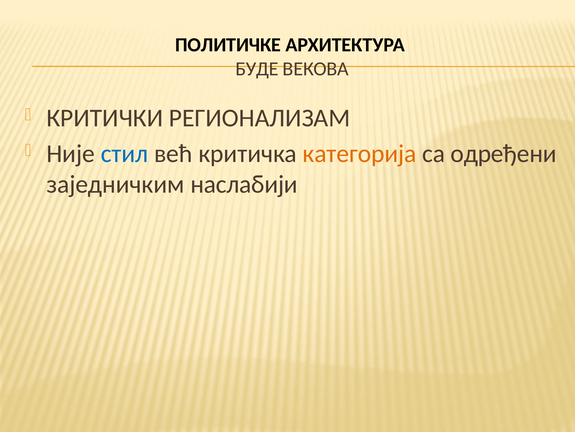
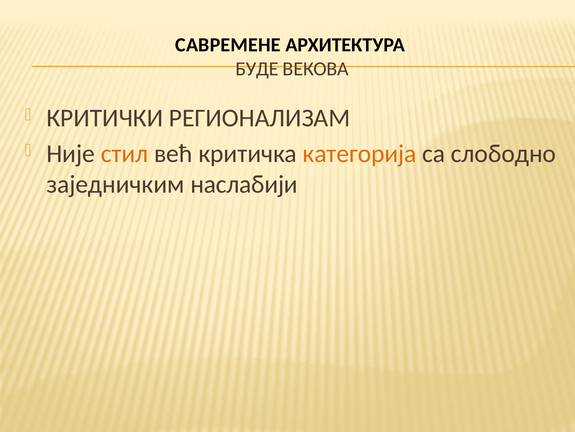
ПОЛИТИЧКЕ: ПОЛИТИЧКЕ -> САВРЕМЕНЕ (228, 45)
стил colour: blue -> orange (124, 154)
одређени: одређени -> слободно (503, 154)
